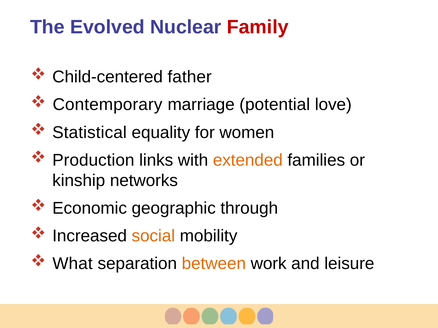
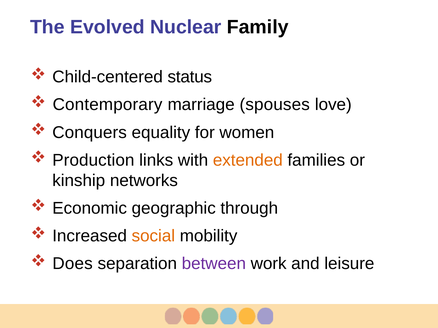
Family colour: red -> black (258, 27)
father: father -> status (190, 77)
potential: potential -> spouses (275, 105)
Statistical: Statistical -> Conquers (90, 133)
What: What -> Does (73, 264)
between colour: orange -> purple (214, 264)
